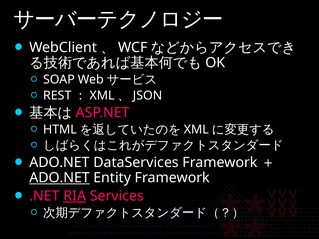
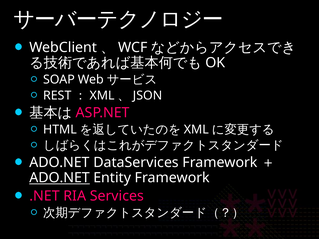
RIA underline: present -> none (75, 196)
